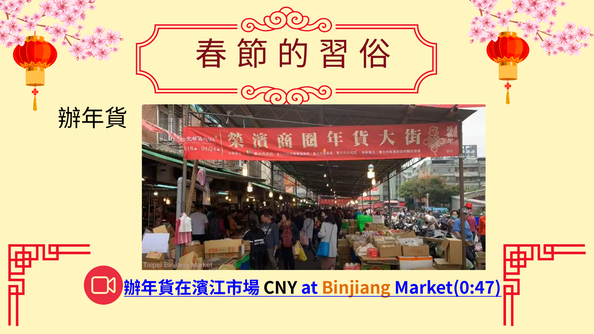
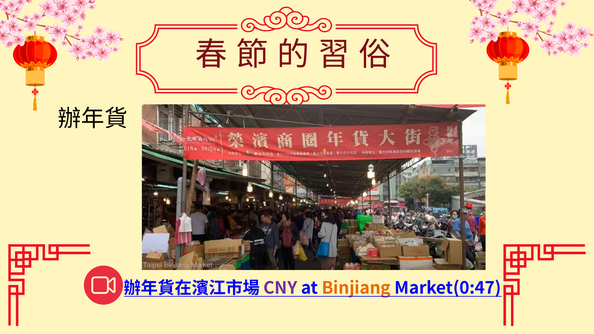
CNY colour: black -> purple (280, 288)
